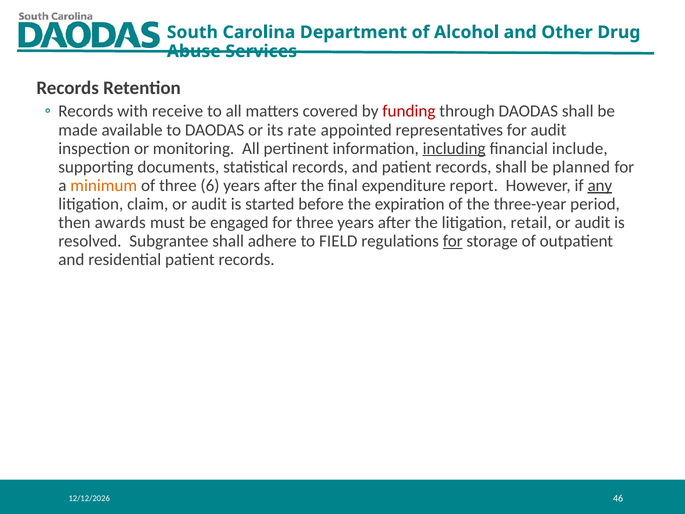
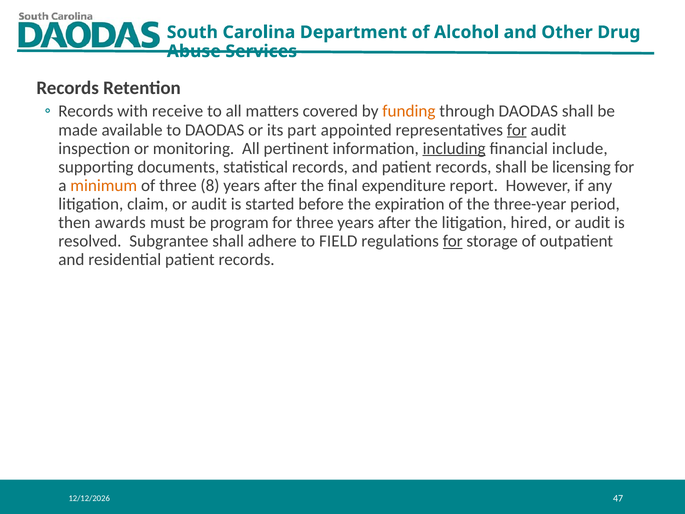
funding colour: red -> orange (409, 111)
rate: rate -> part (302, 130)
for underline: none -> present (517, 130)
planned: planned -> licensing (581, 167)
6: 6 -> 8 (210, 185)
any underline: present -> none (600, 185)
engaged: engaged -> program (239, 222)
retail: retail -> hired (531, 222)
46: 46 -> 47 (618, 498)
